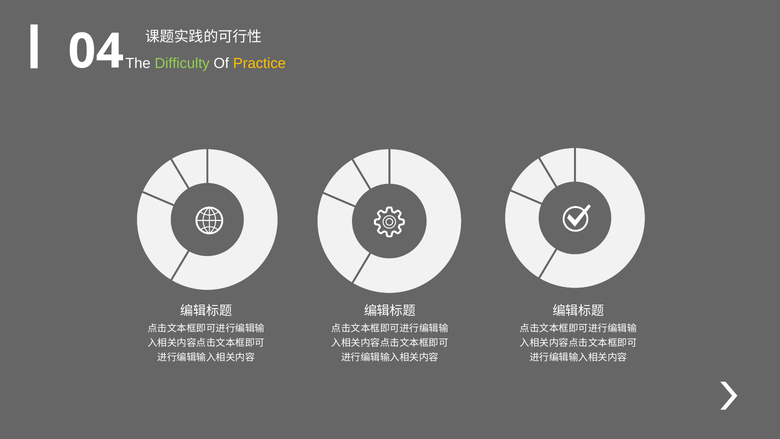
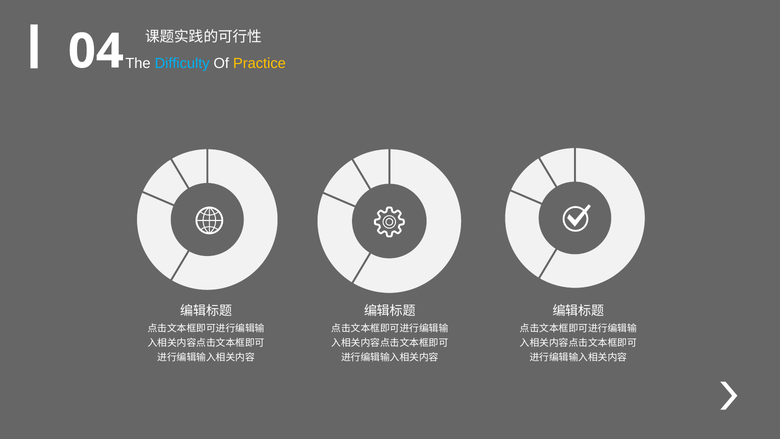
Difficulty colour: light green -> light blue (182, 64)
